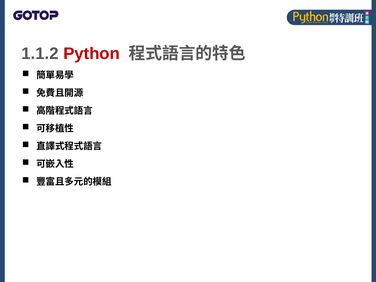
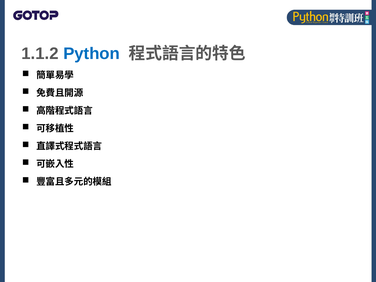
Python colour: red -> blue (92, 54)
